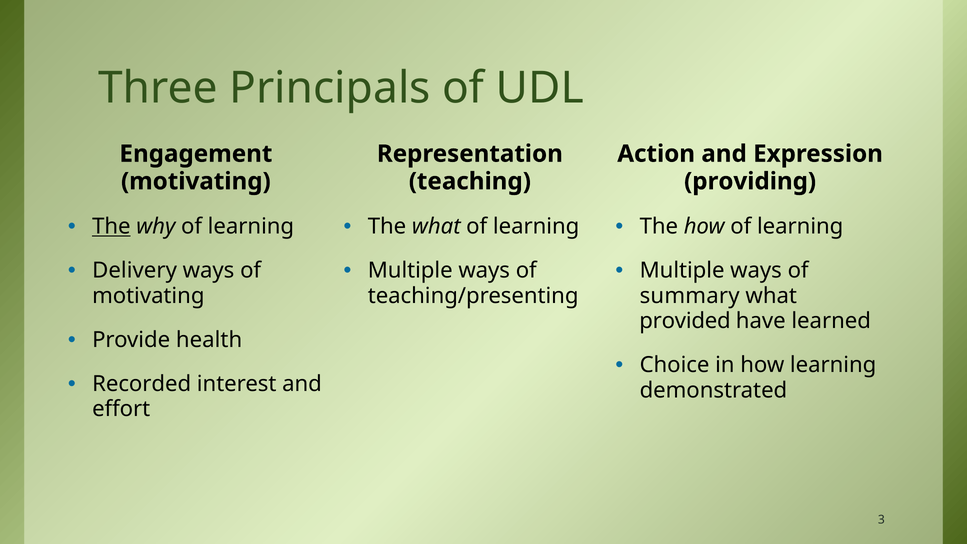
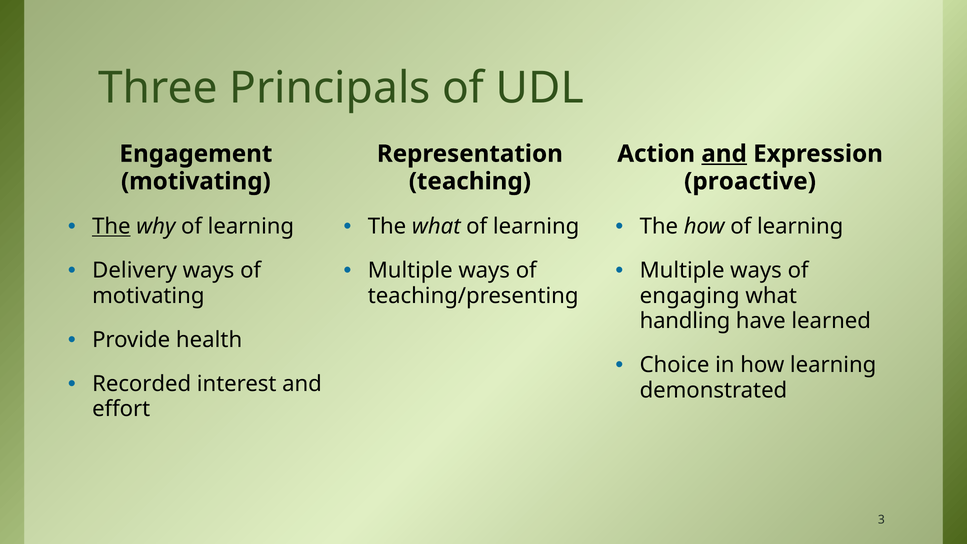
and underline: none -> present (724, 154)
providing: providing -> proactive (750, 181)
summary: summary -> engaging (690, 296)
provided: provided -> handling (685, 321)
